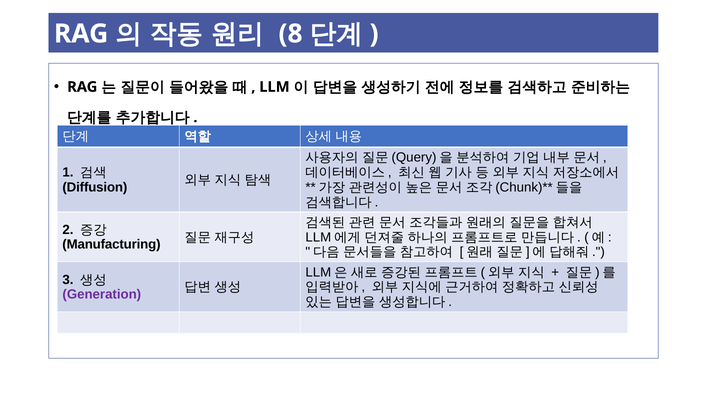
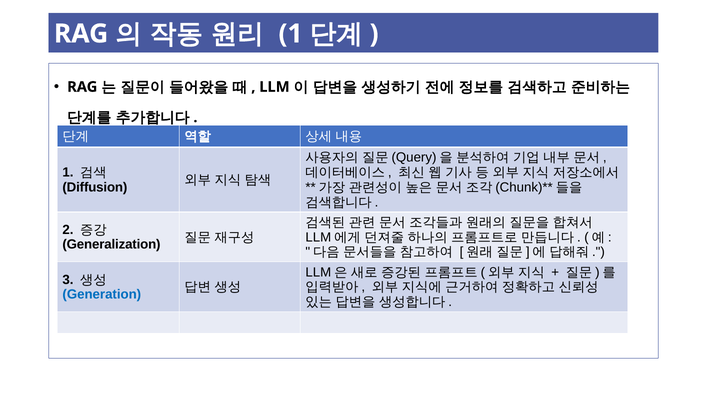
8: 8 -> 1 (291, 34)
Manufacturing: Manufacturing -> Generalization (111, 244)
Generation colour: purple -> blue (102, 294)
